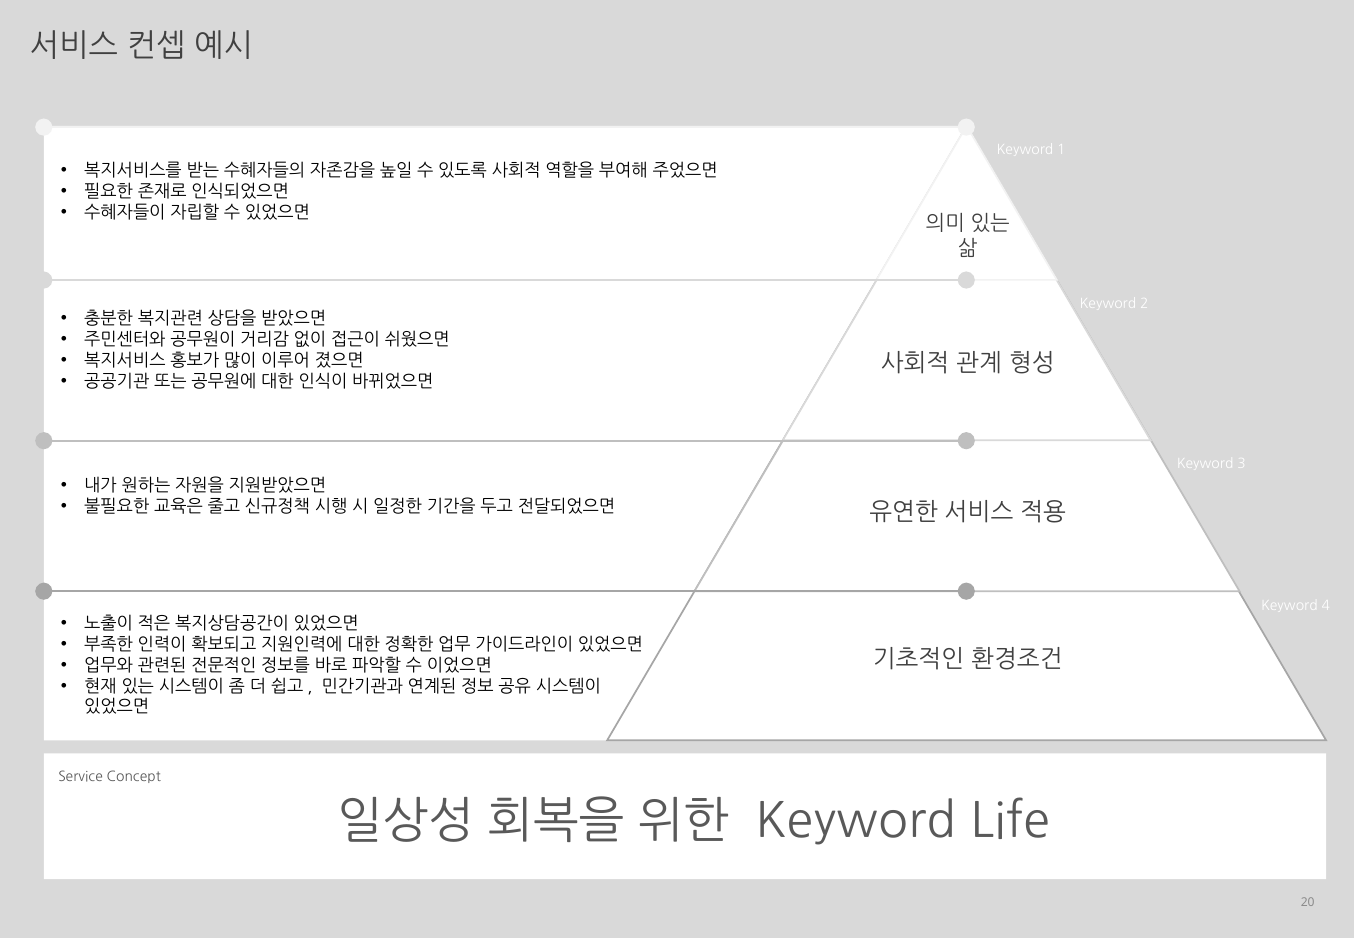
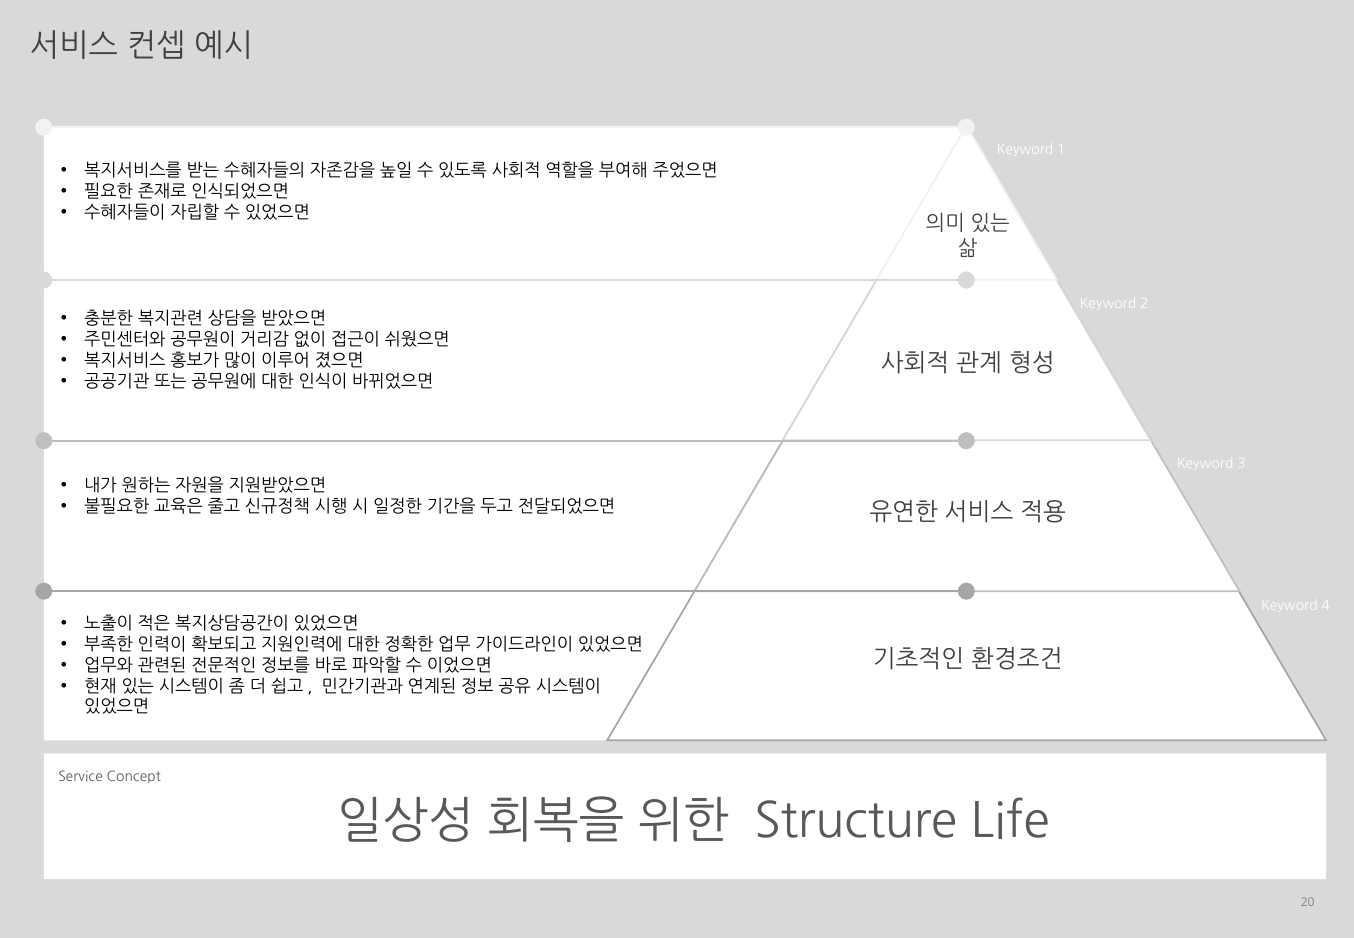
Keyword: Keyword -> Structure (856, 821)
